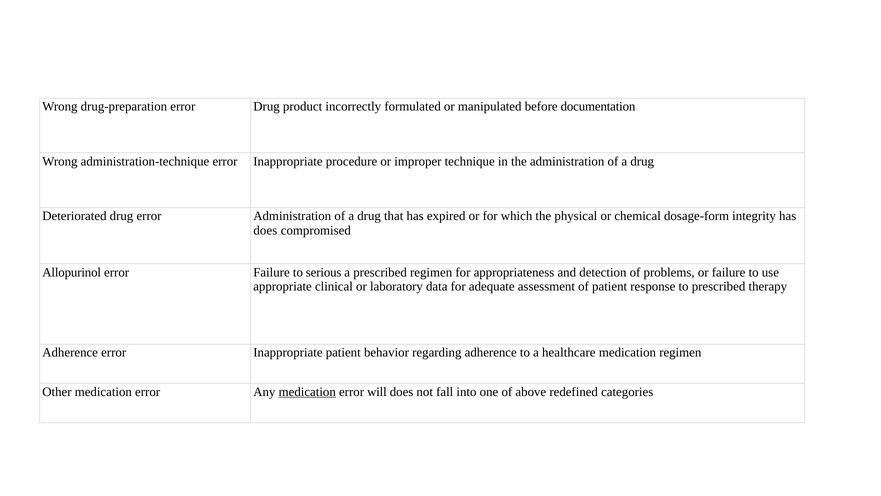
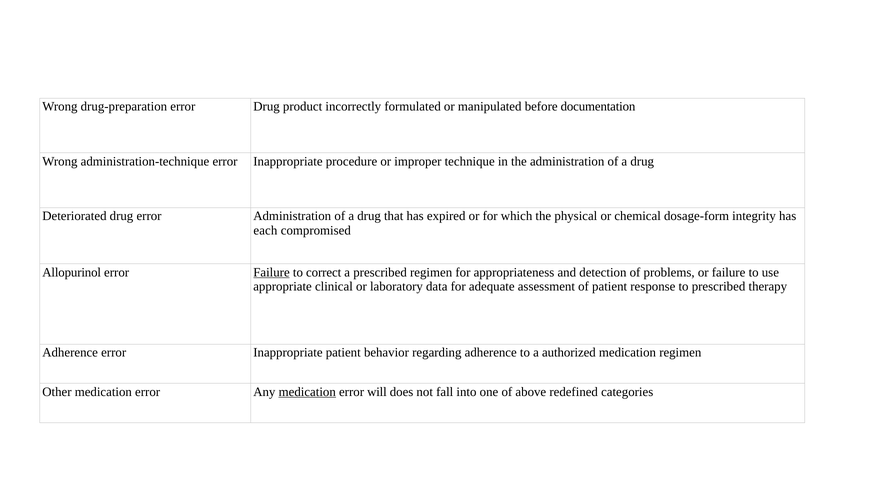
does: does -> each (265, 230)
Failure underline: none -> present (272, 272)
serious: serious -> correct (324, 272)
healthcare: healthcare -> authorized (569, 352)
